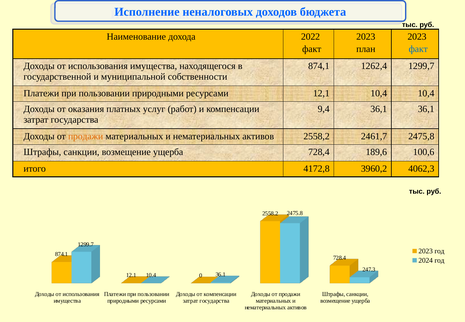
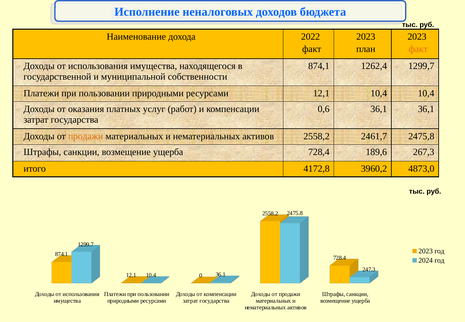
факт colour: blue -> orange (418, 49)
9,4: 9,4 -> 0,6 (324, 109)
100,6: 100,6 -> 267,3 (424, 152)
4062,3: 4062,3 -> 4873,0 (421, 169)
